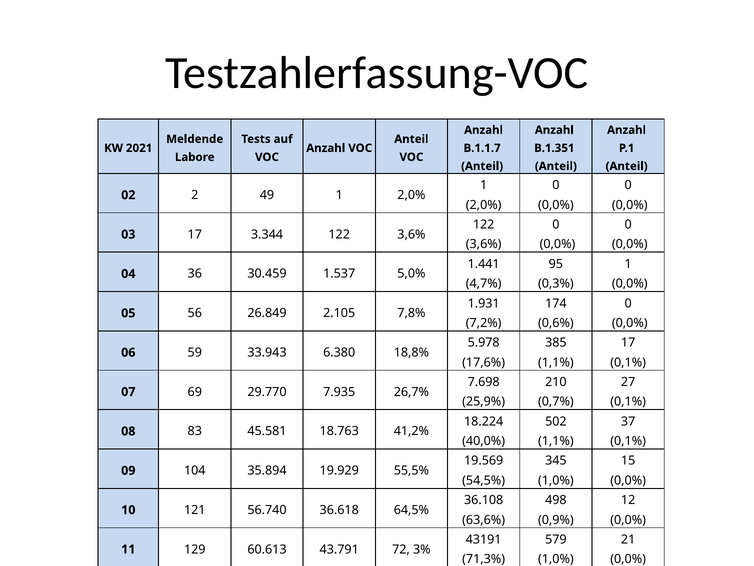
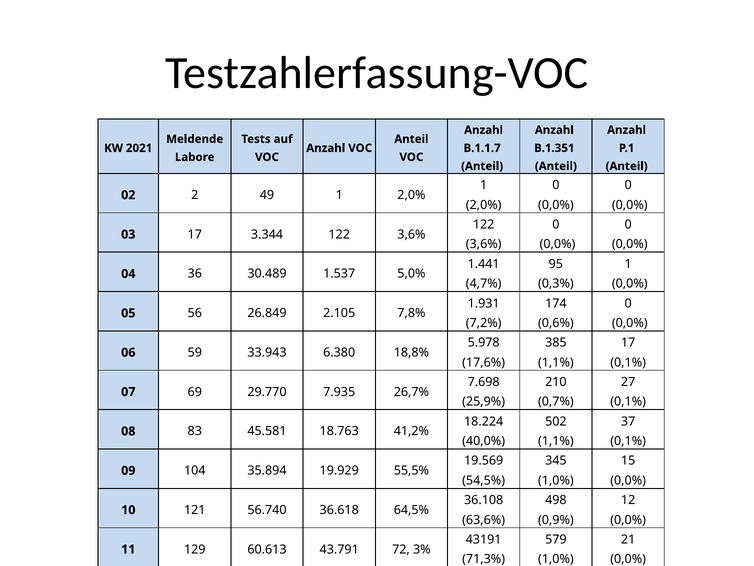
30.459: 30.459 -> 30.489 (267, 274)
